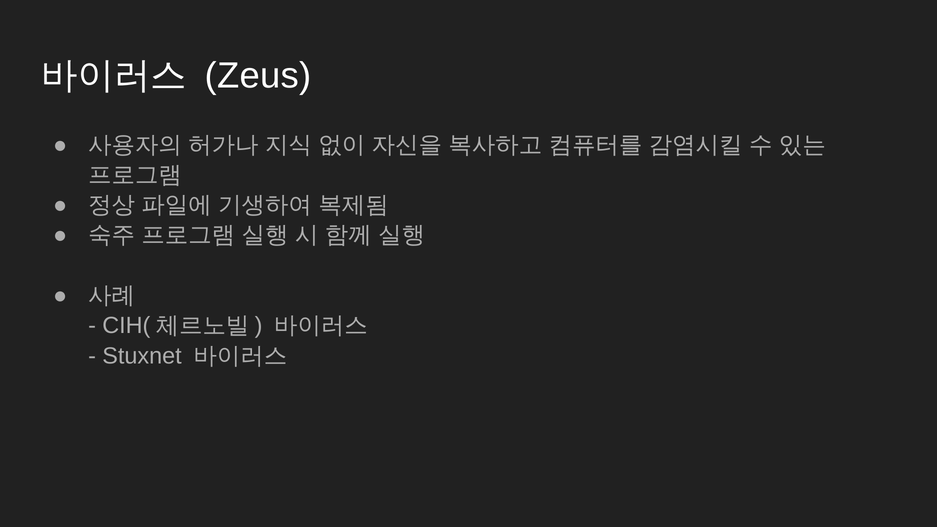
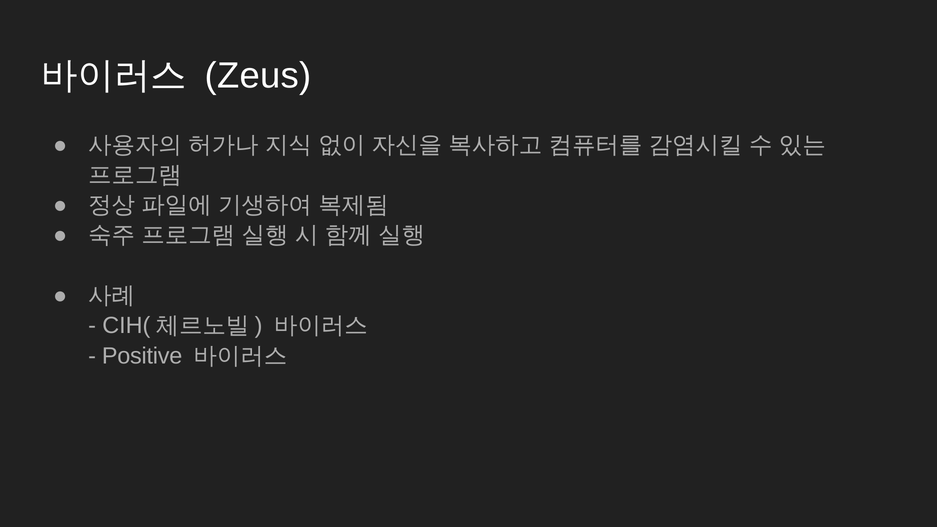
Stuxnet: Stuxnet -> Positive (142, 356)
